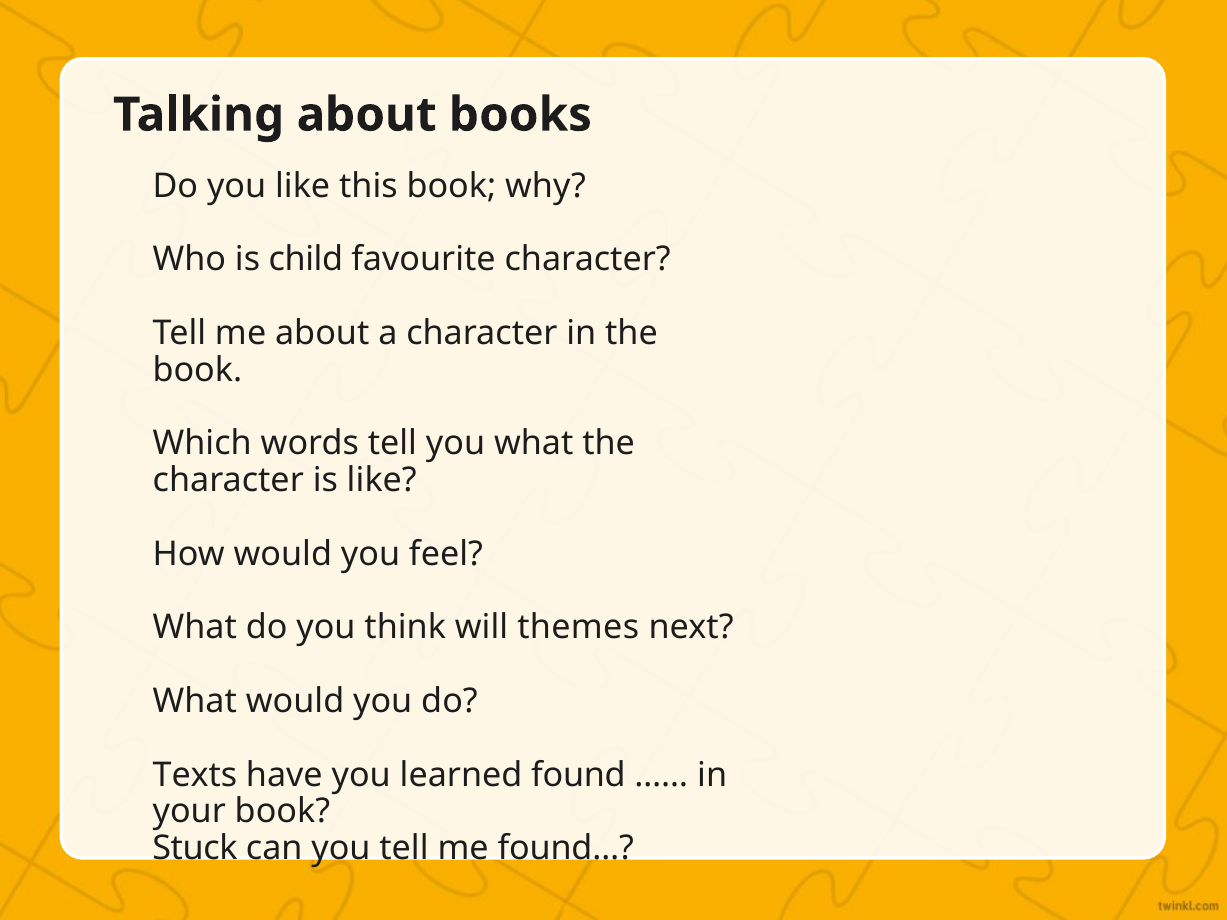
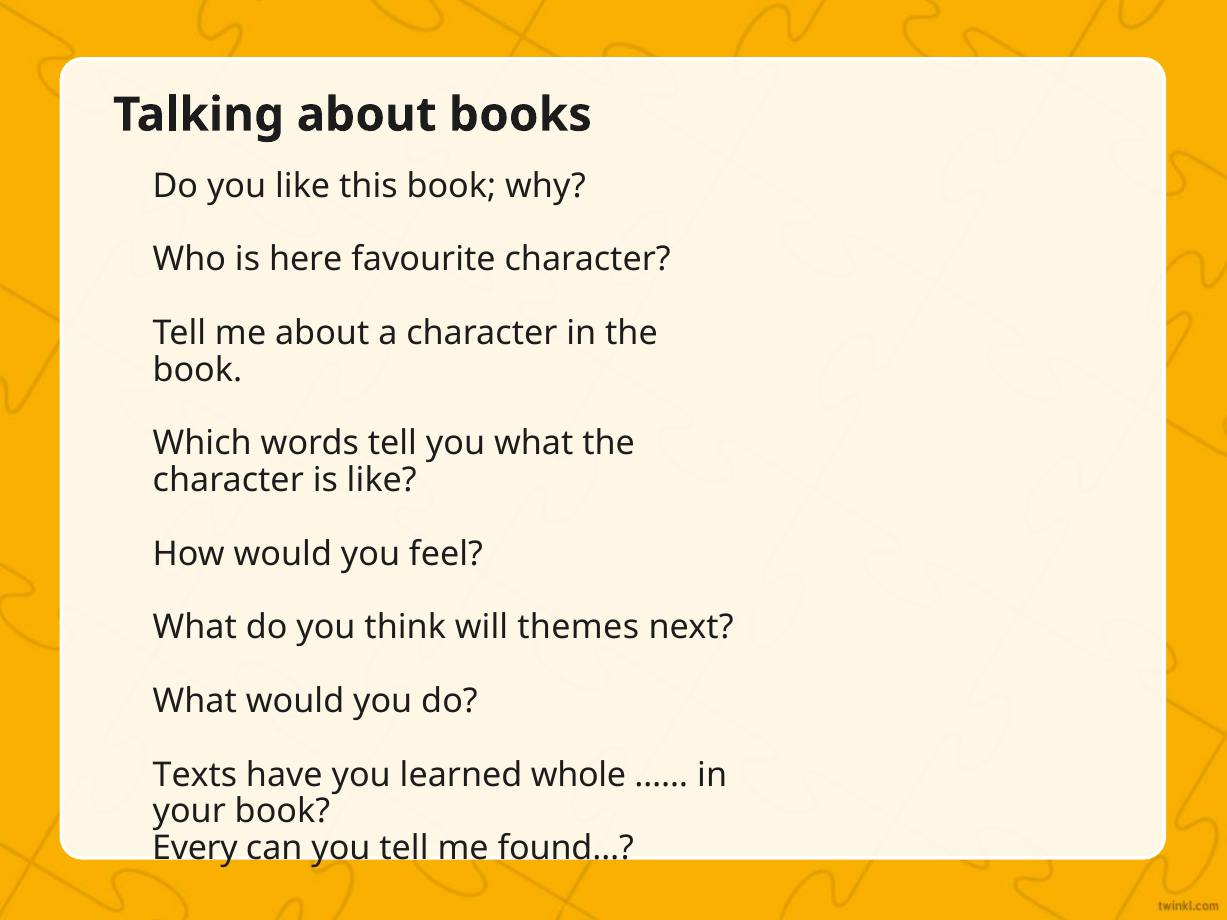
child: child -> here (306, 260)
found: found -> whole (579, 775)
Stuck: Stuck -> Every (195, 849)
